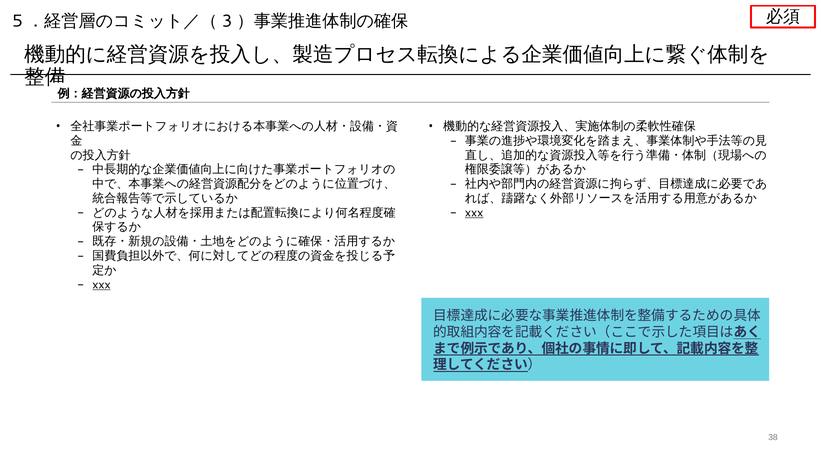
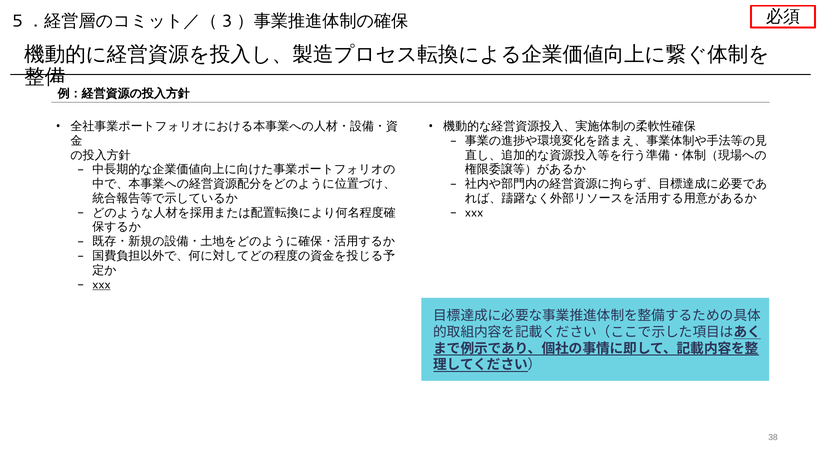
xxx underline: present -> none (474, 213)
